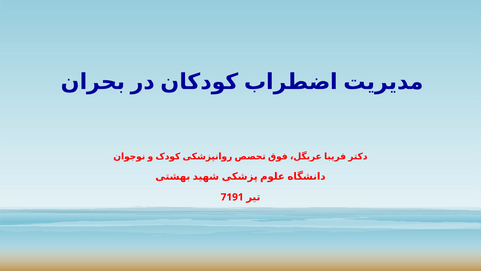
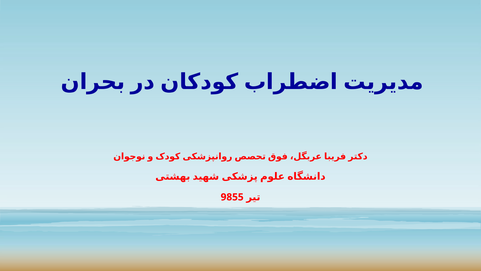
7191: 7191 -> 9855 (232, 197)
